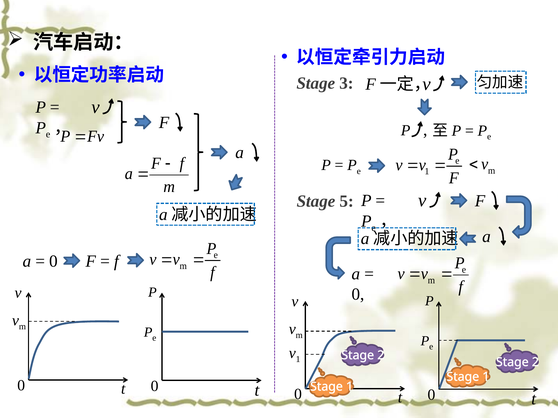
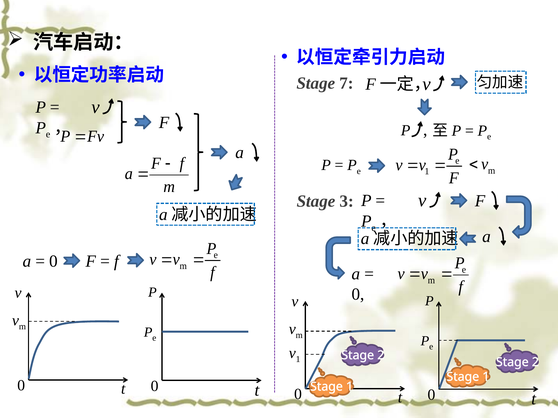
3: 3 -> 7 (346, 83)
5: 5 -> 3 (347, 201)
